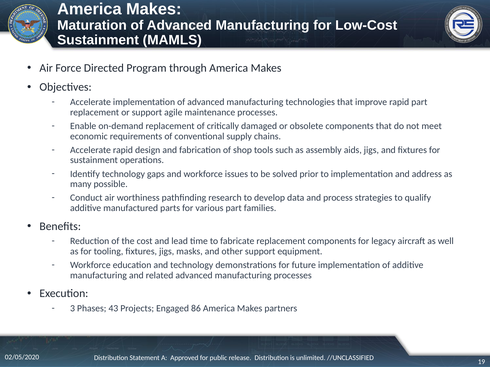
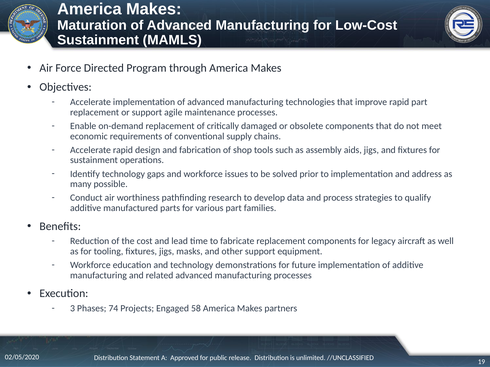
43: 43 -> 74 (113, 309)
86: 86 -> 58 (196, 309)
